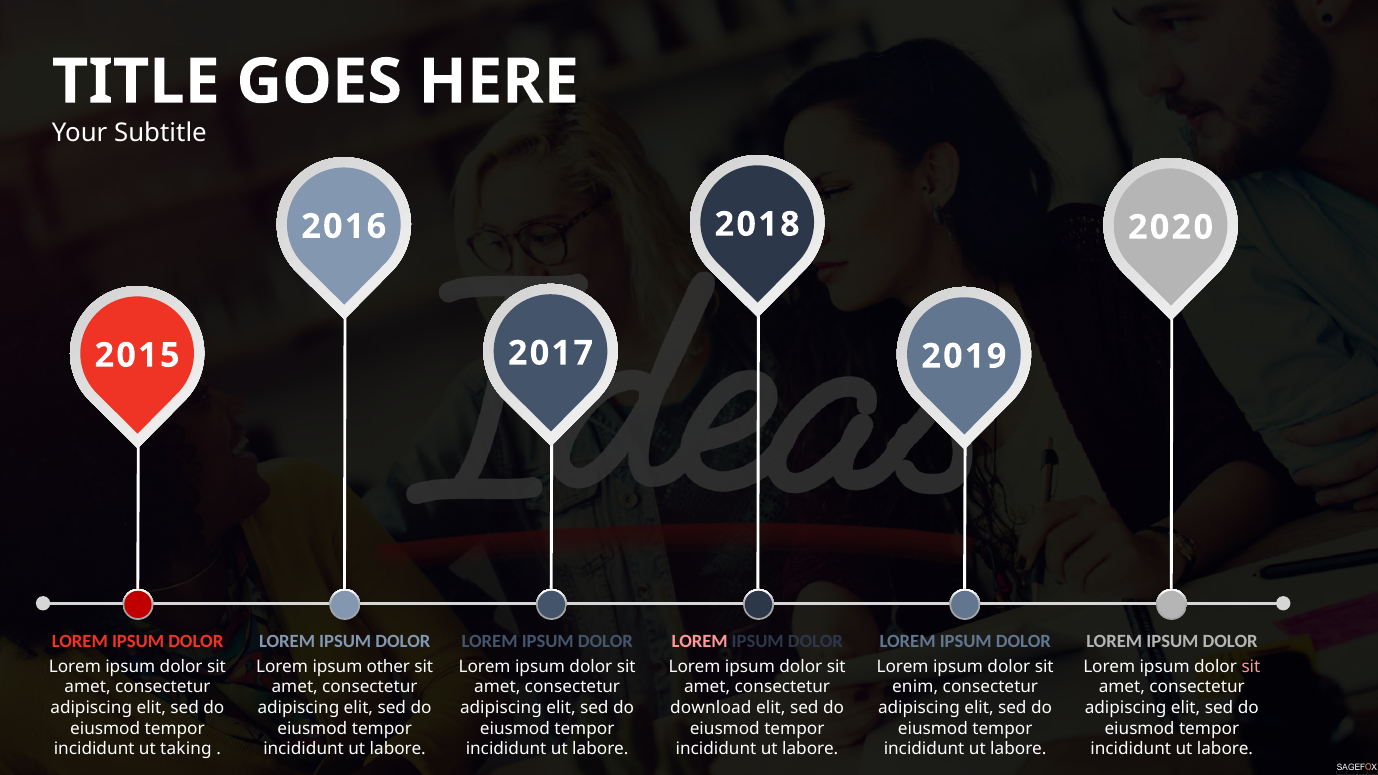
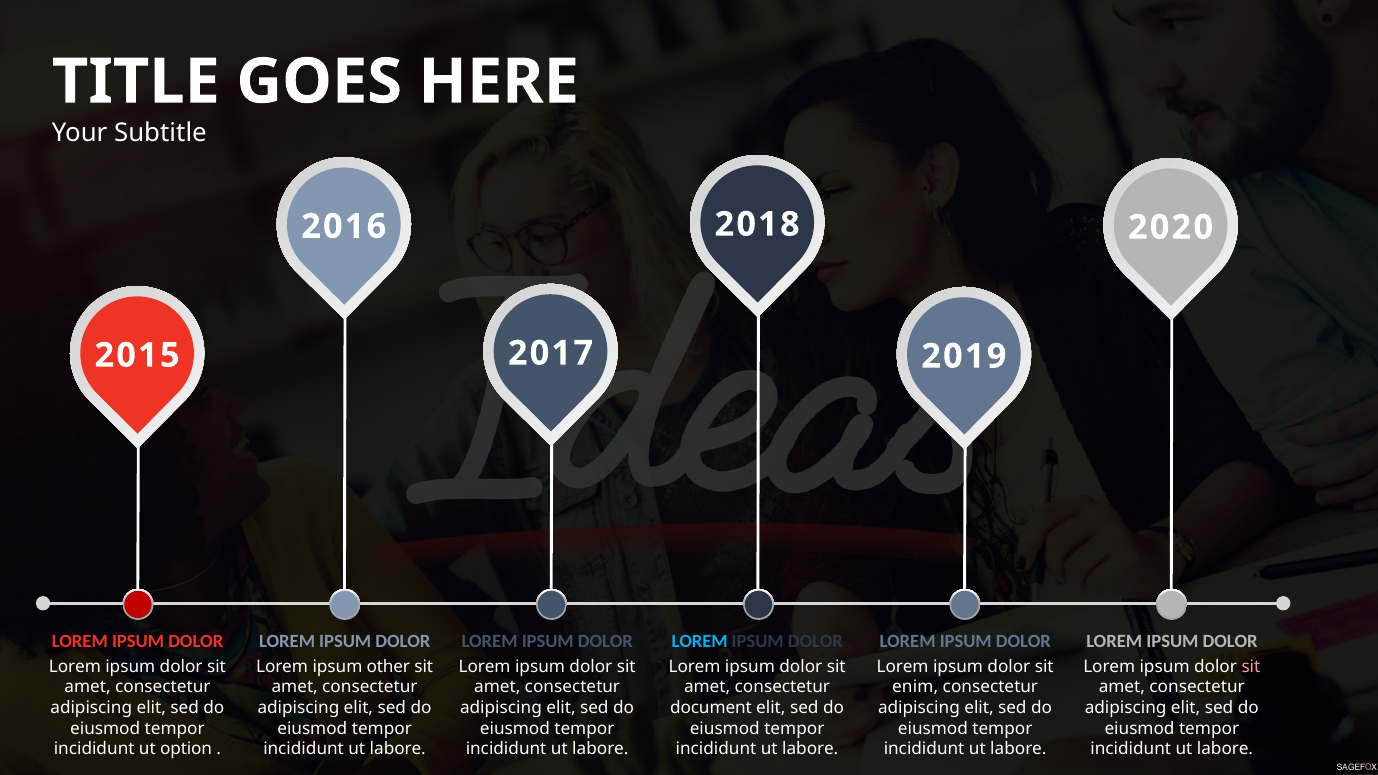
LOREM colour: pink -> light blue (700, 642)
download: download -> document (711, 708)
taking: taking -> option (186, 749)
